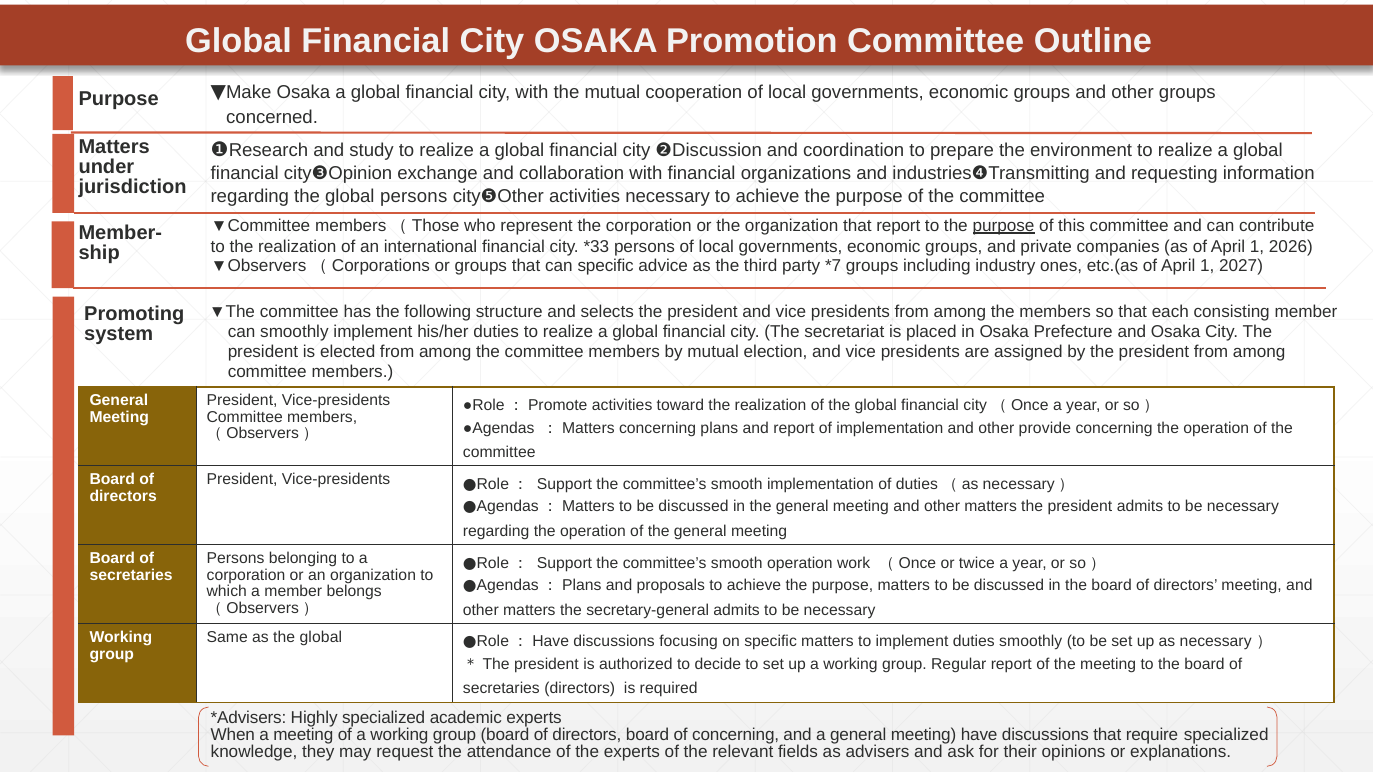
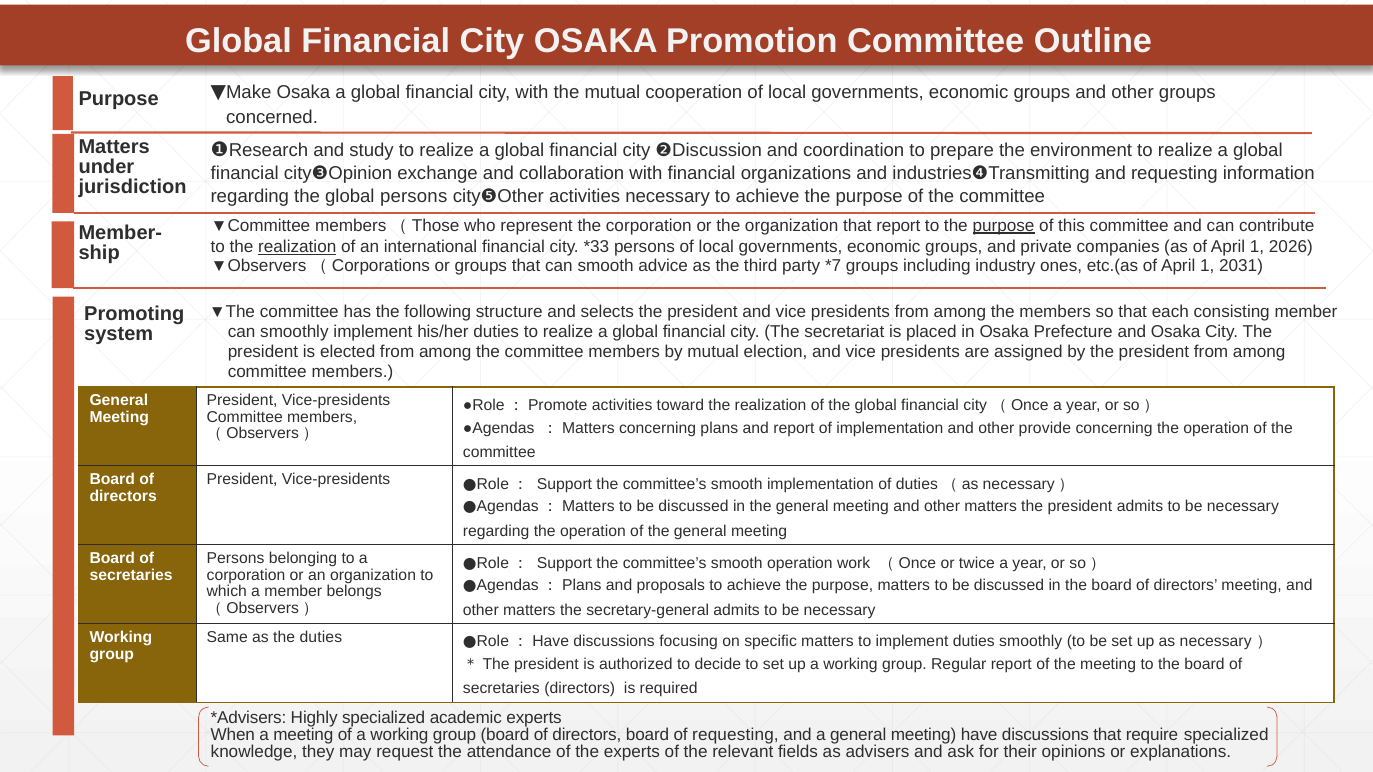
realization underline: none -> present (297, 247)
can specific: specific -> smooth (606, 266)
2027: 2027 -> 2031 (1241, 266)
as the global: global -> duties (321, 638)
of concerning: concerning -> requesting (735, 735)
